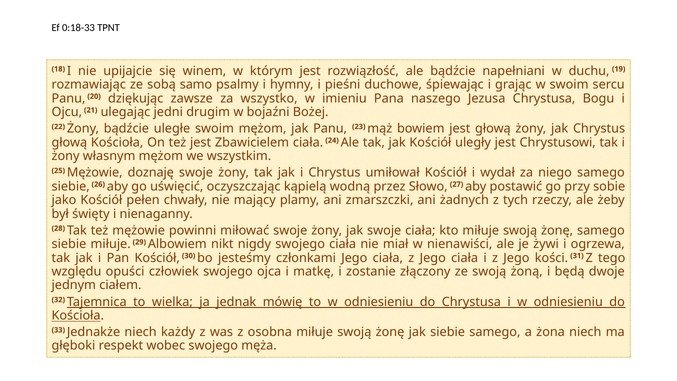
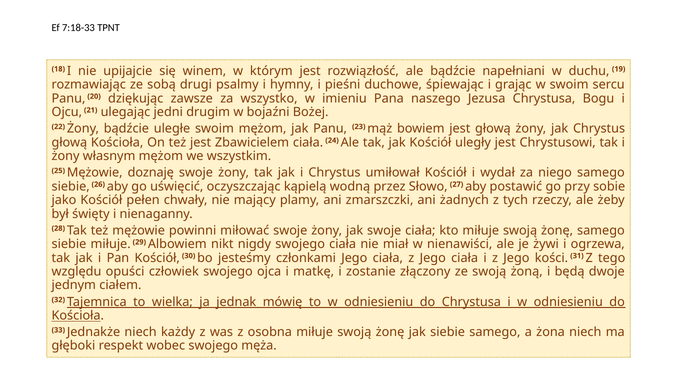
0:18-33: 0:18-33 -> 7:18-33 (78, 28)
samo: samo -> drugi (196, 85)
